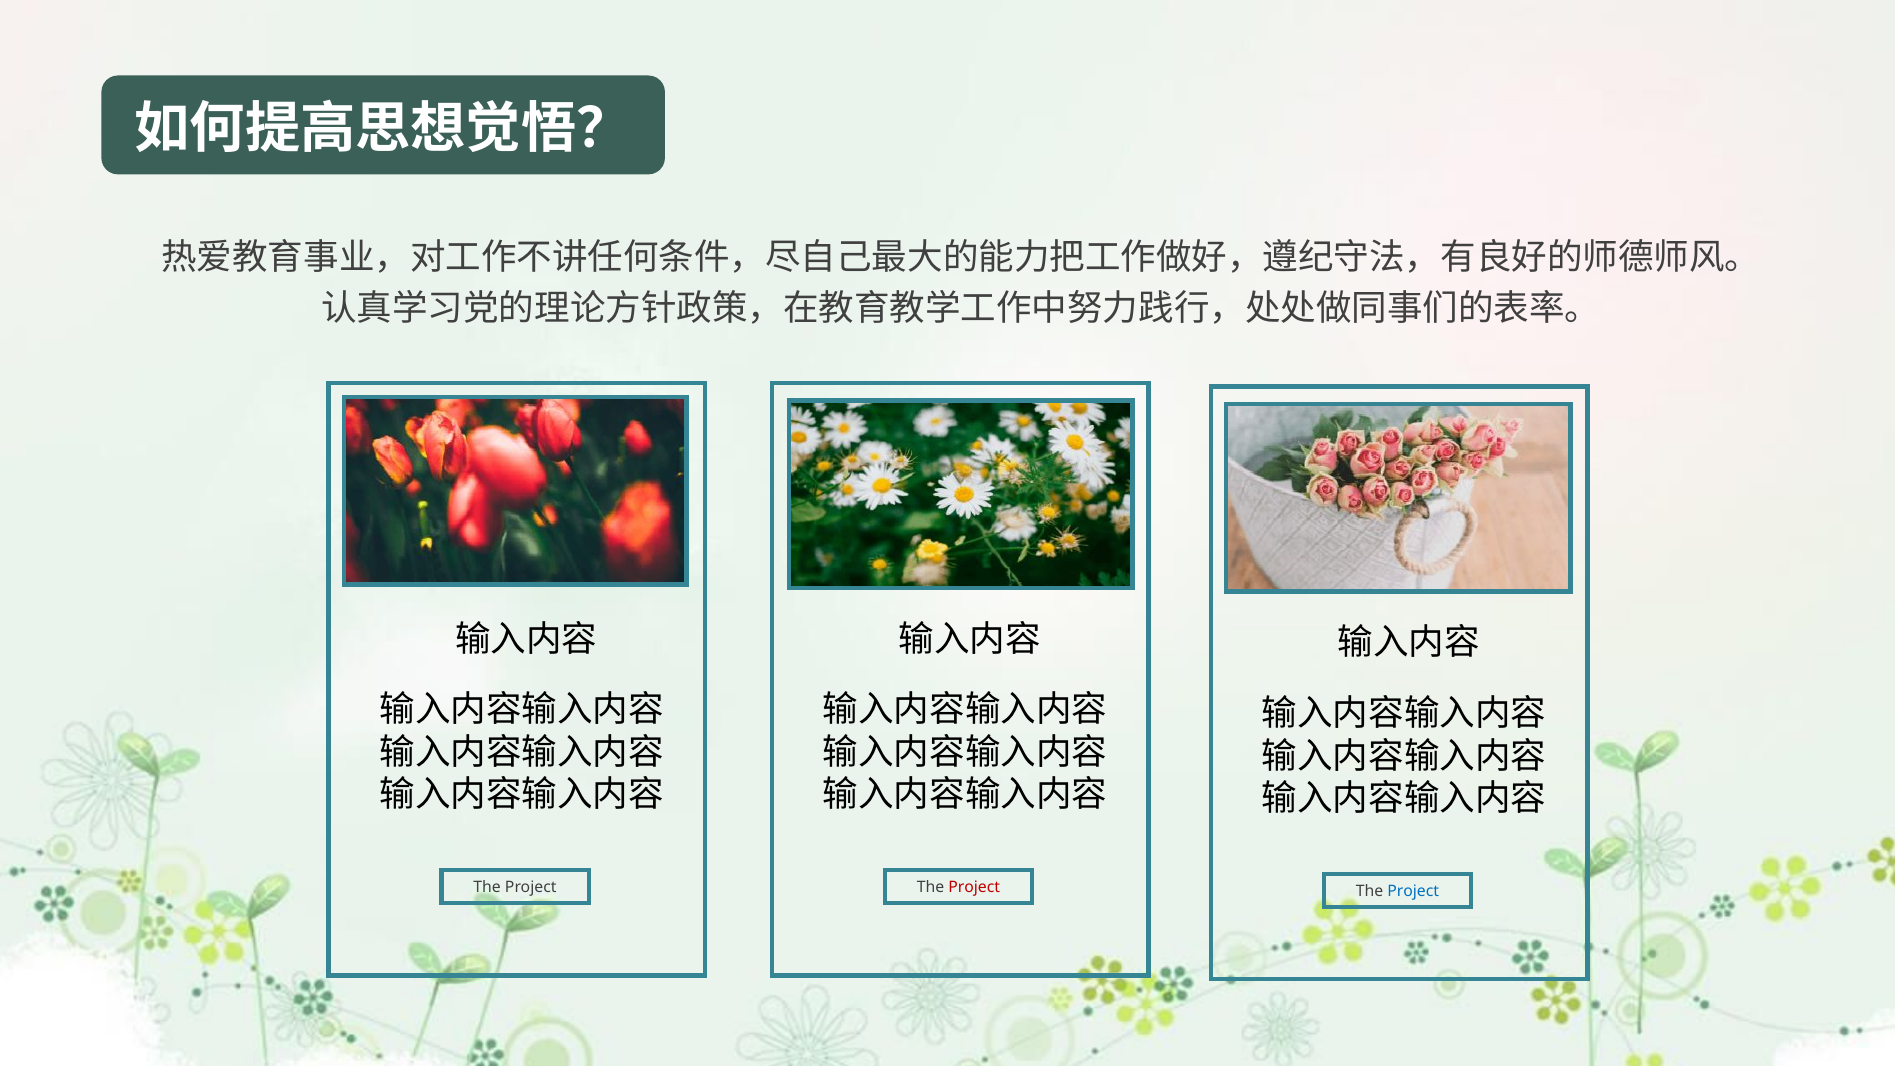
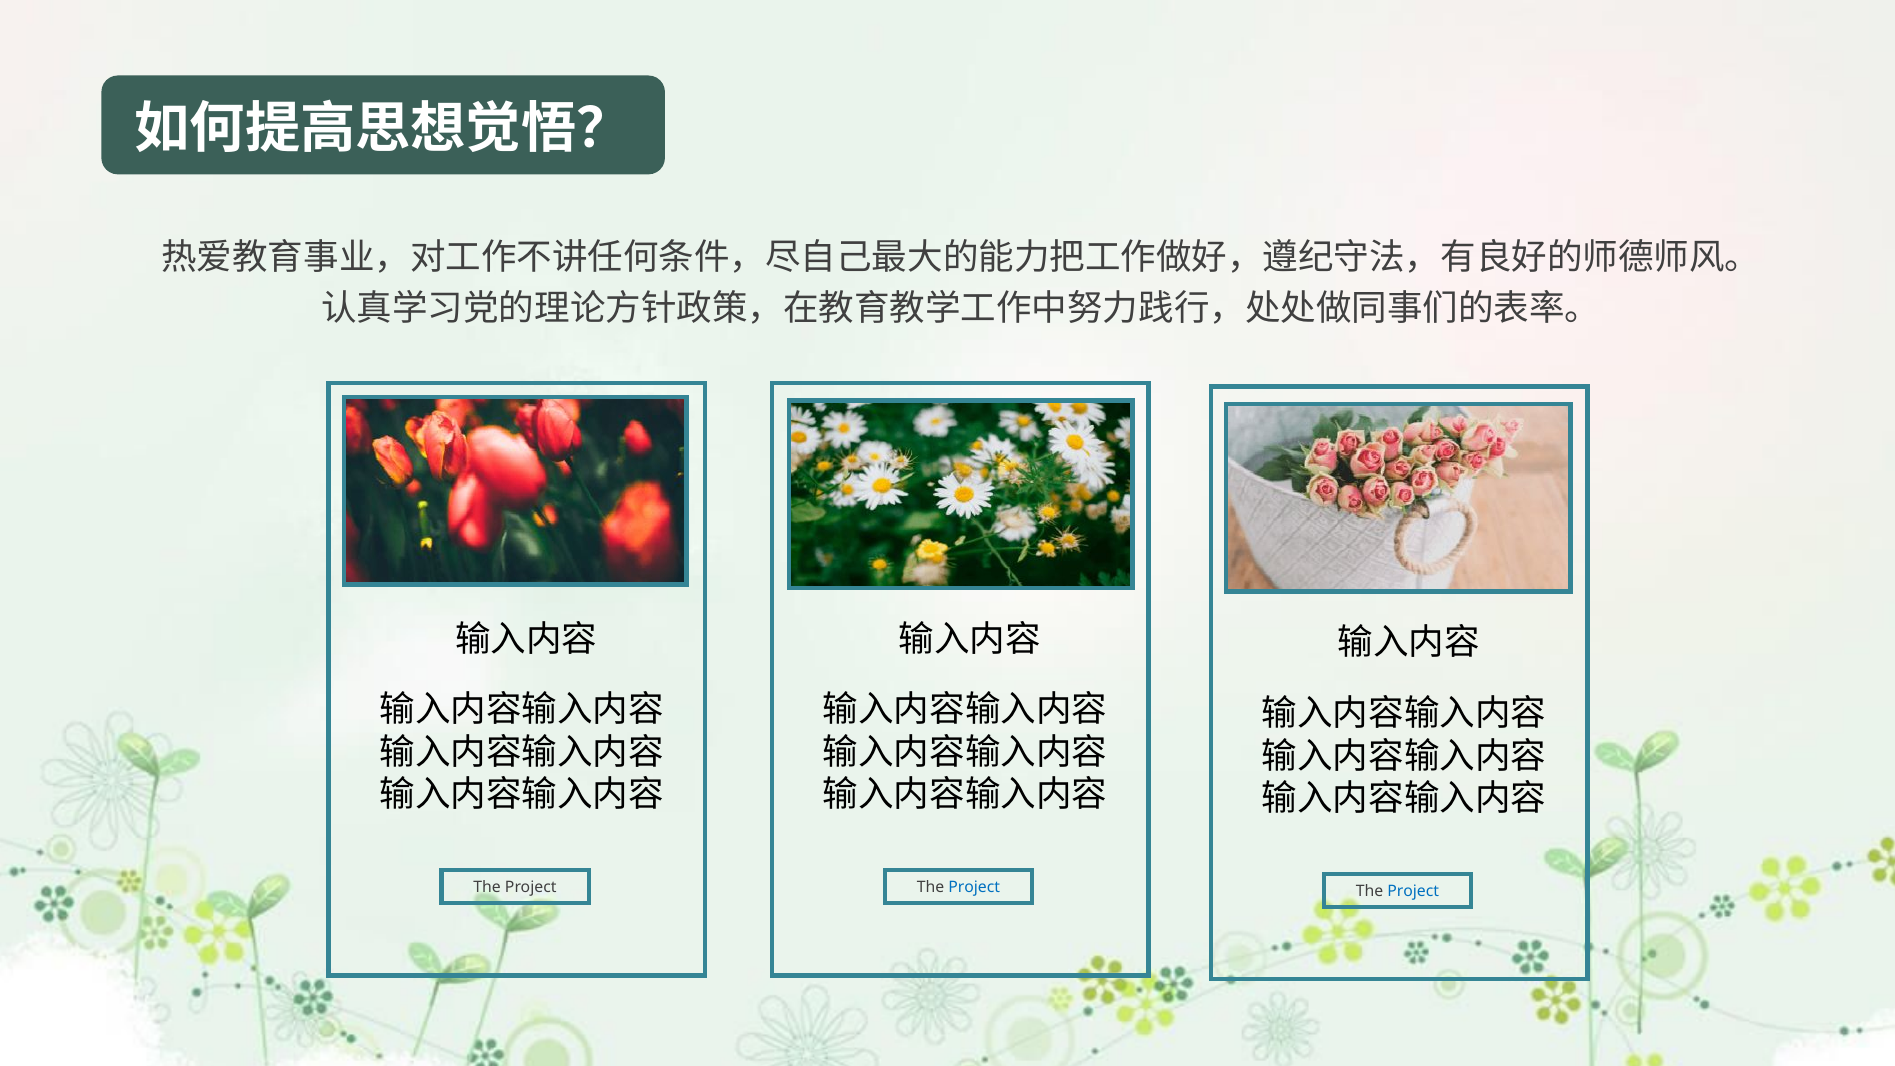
Project colour: red -> blue (974, 888)
